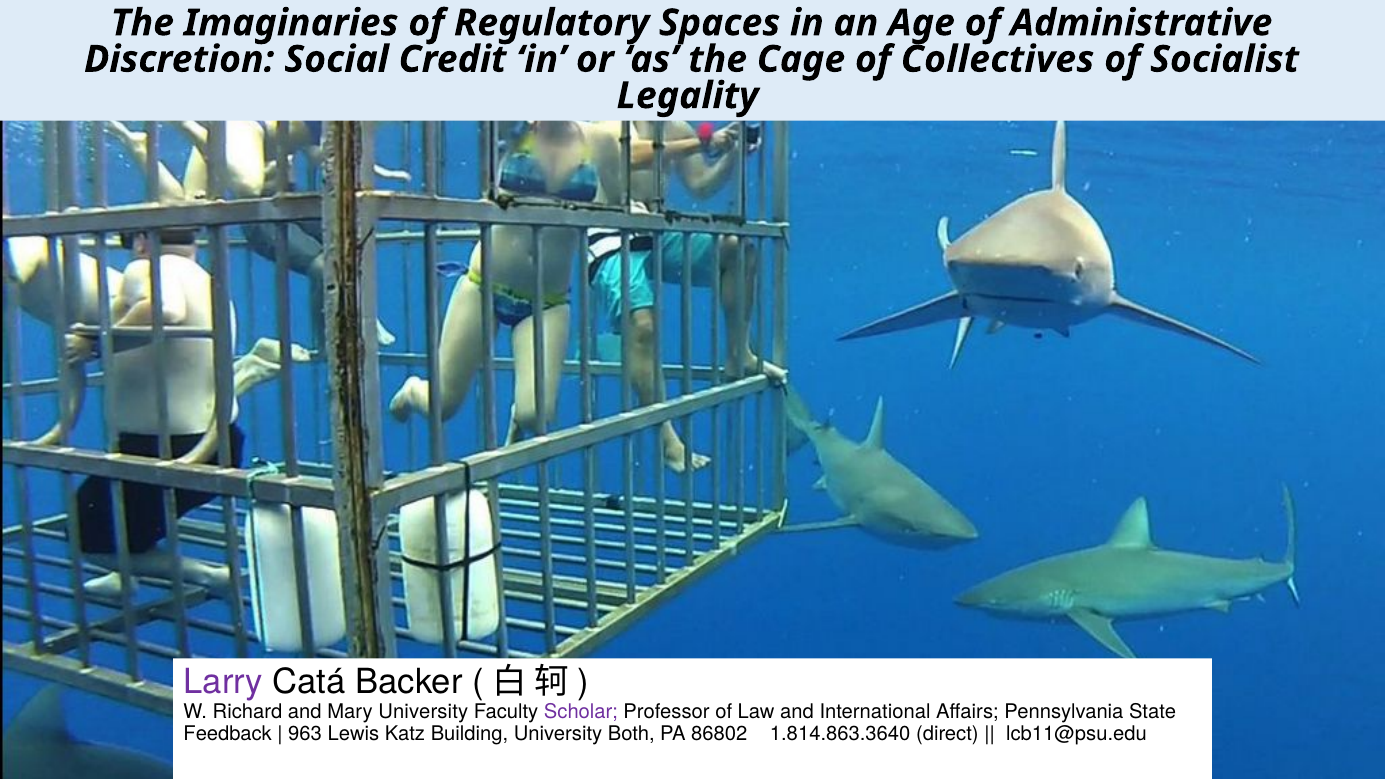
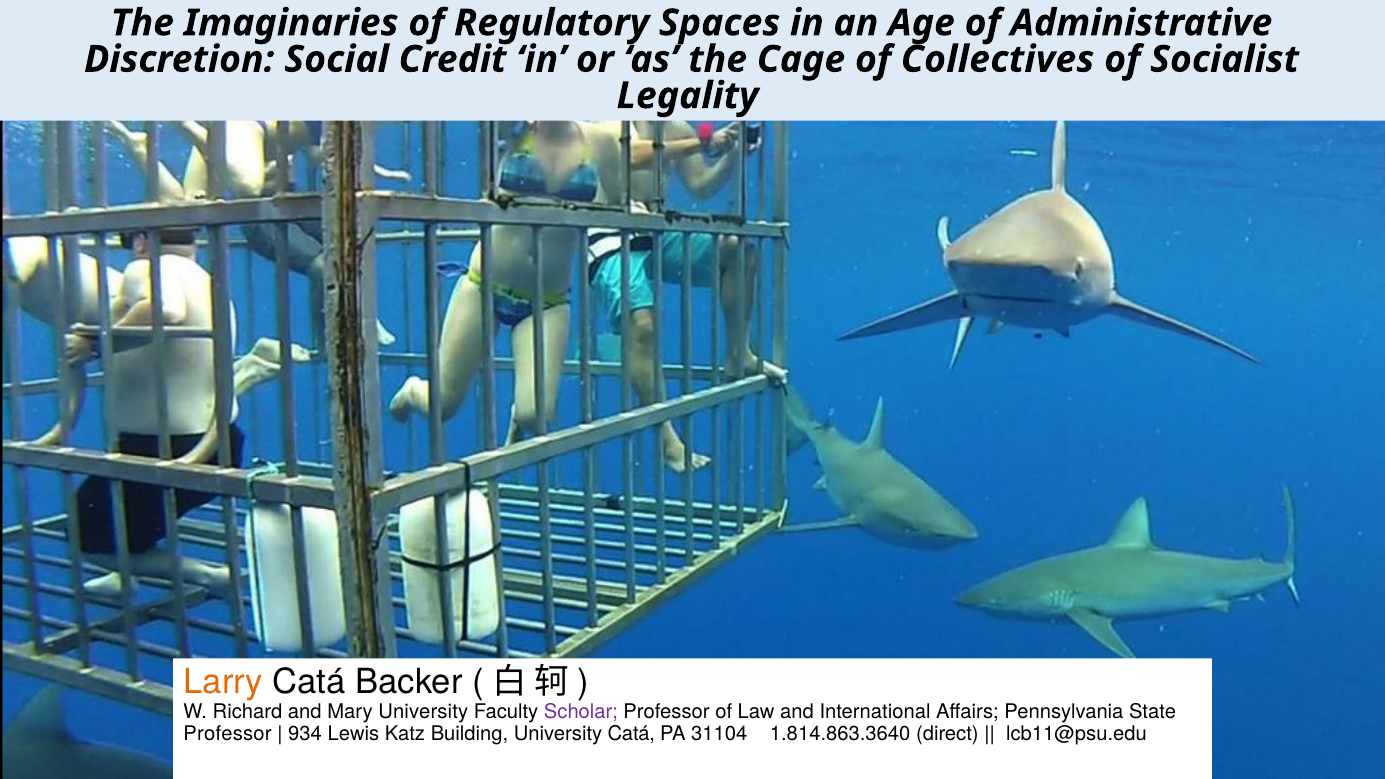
Larry colour: purple -> orange (223, 682)
Feedback: Feedback -> Professor (228, 734)
963: 963 -> 934 (305, 734)
University Both: Both -> Catá (631, 734)
86802: 86802 -> 31104 (719, 734)
